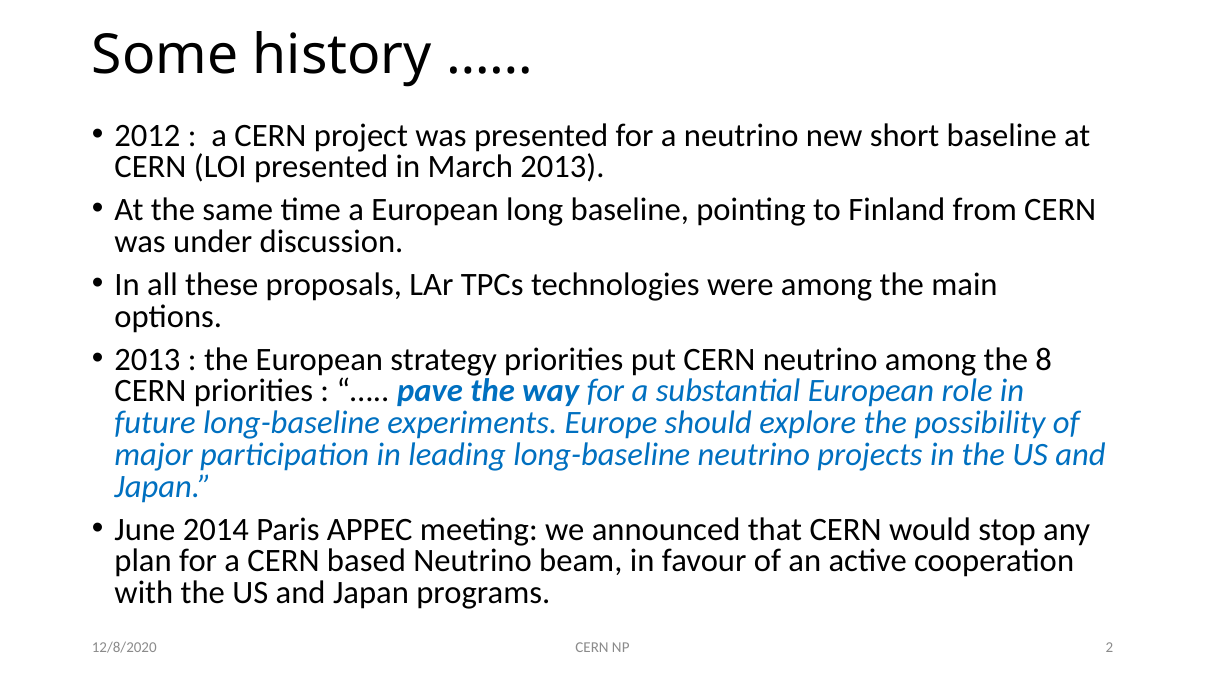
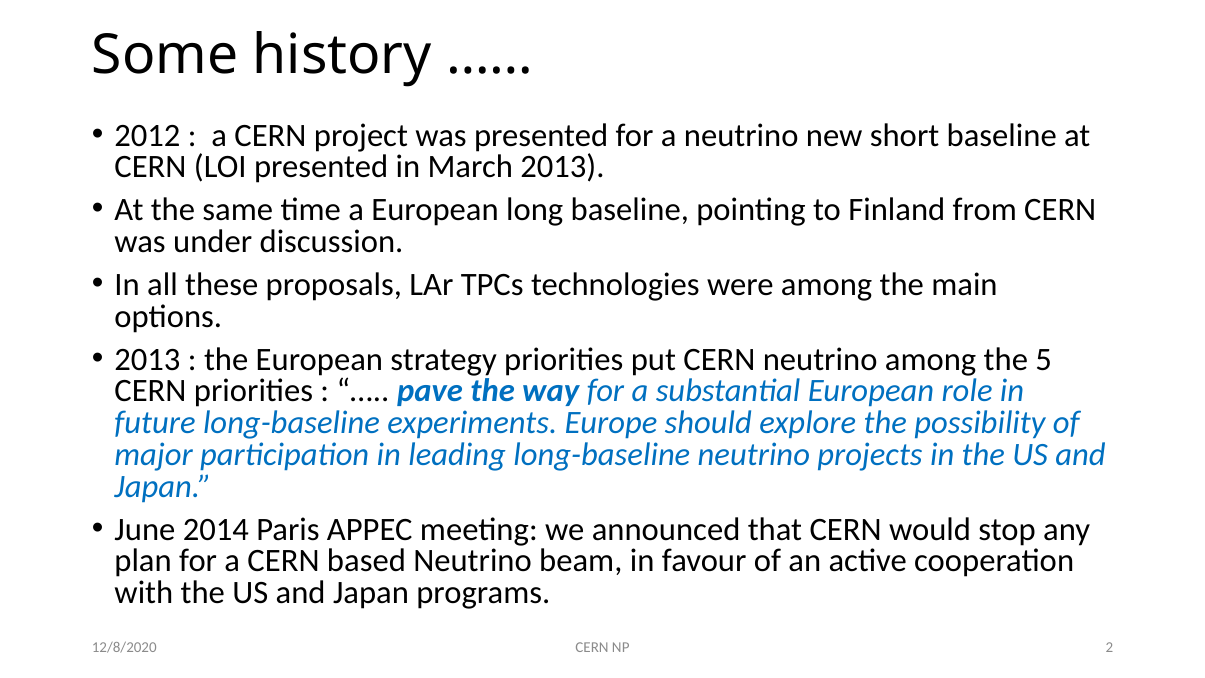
8: 8 -> 5 (1044, 359)
